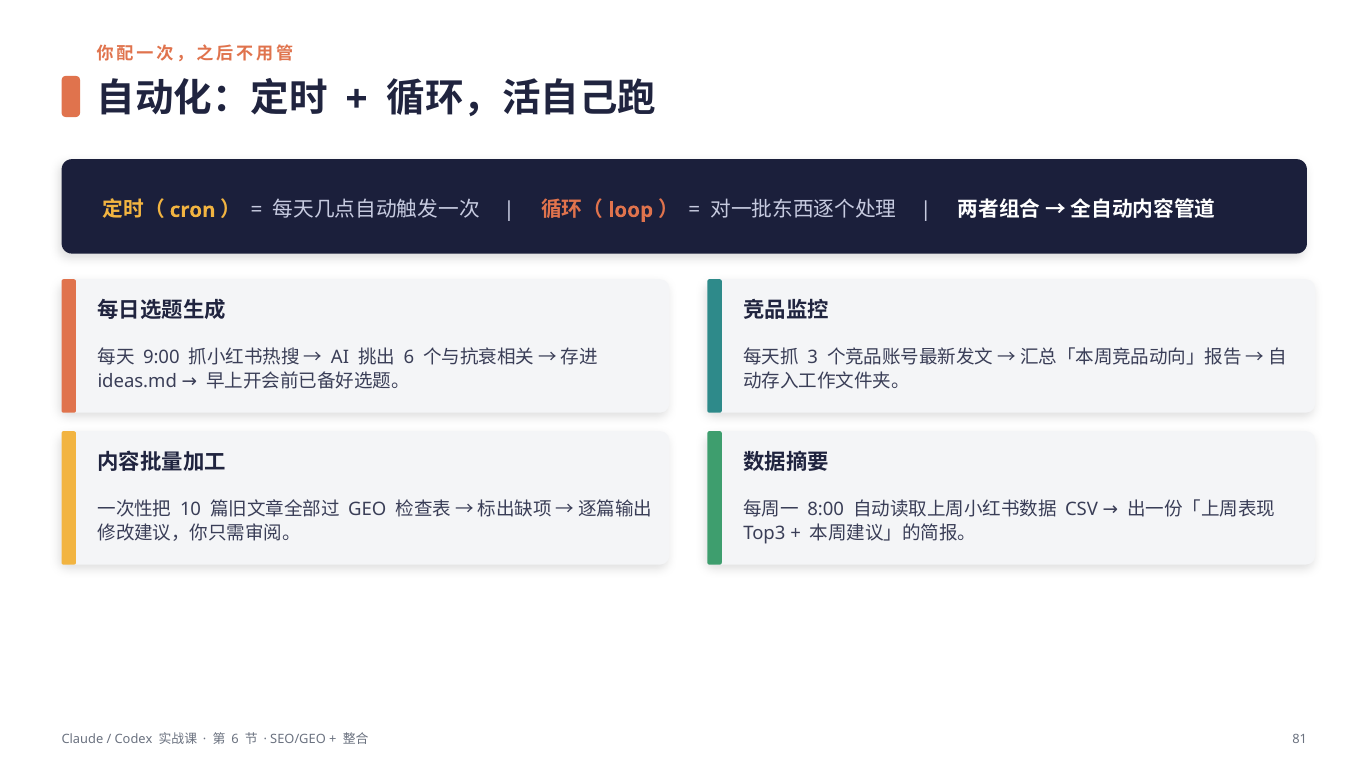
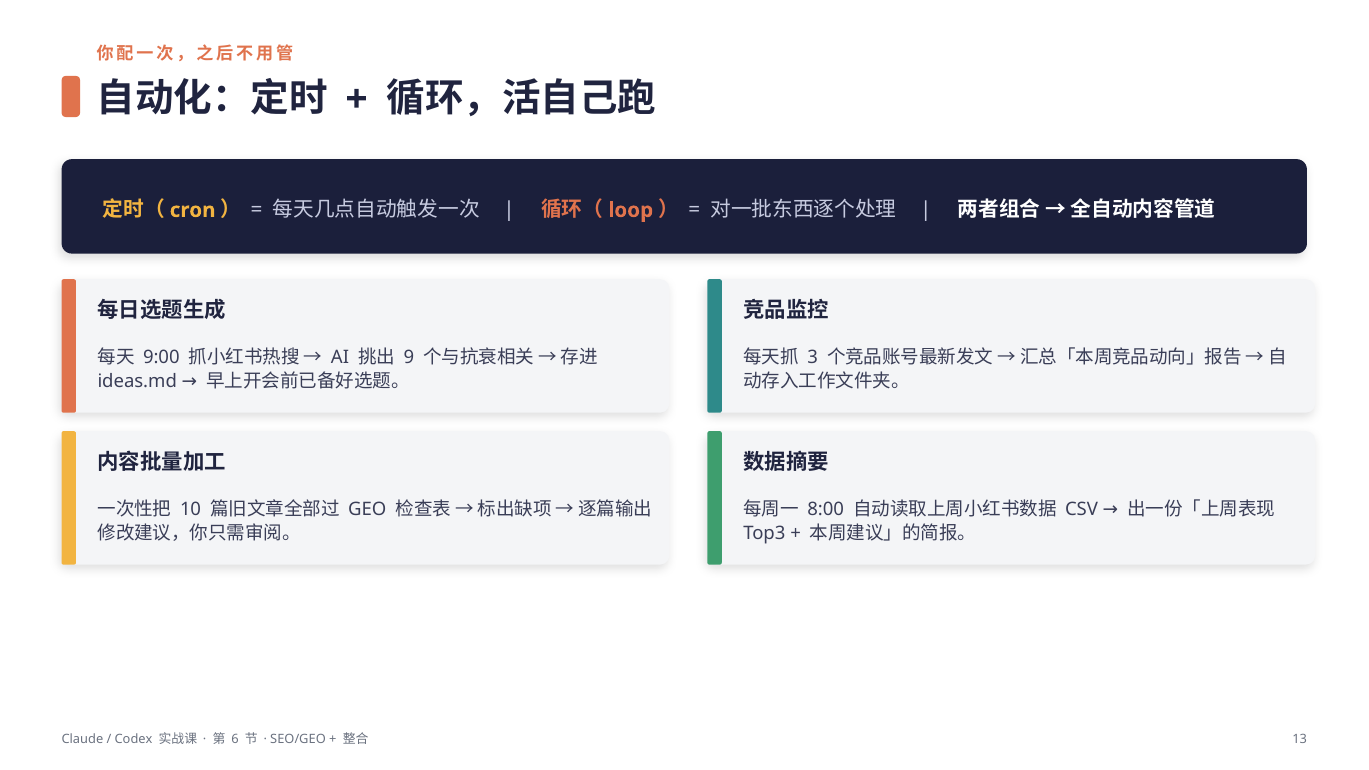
6: 6 -> 9 (409, 358)
81: 81 -> 13 (1300, 739)
